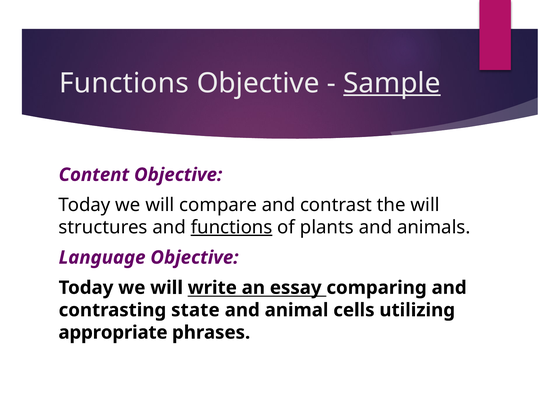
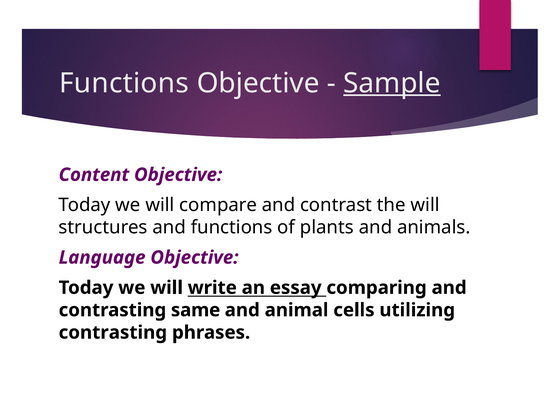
functions underline: present -> none (232, 227)
state: state -> same (196, 310)
appropriate: appropriate -> contrasting (113, 333)
